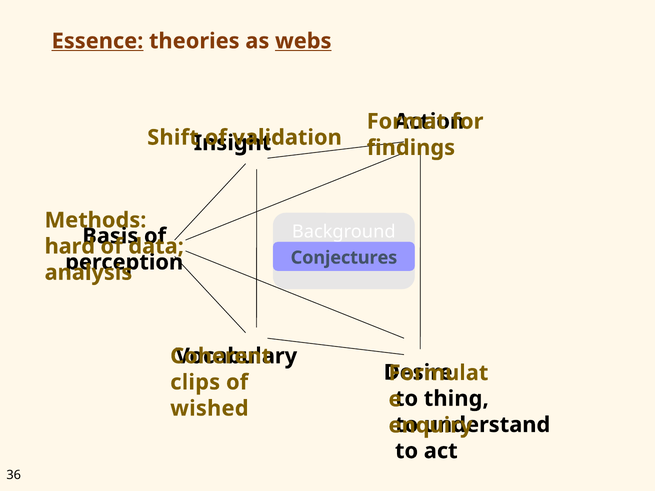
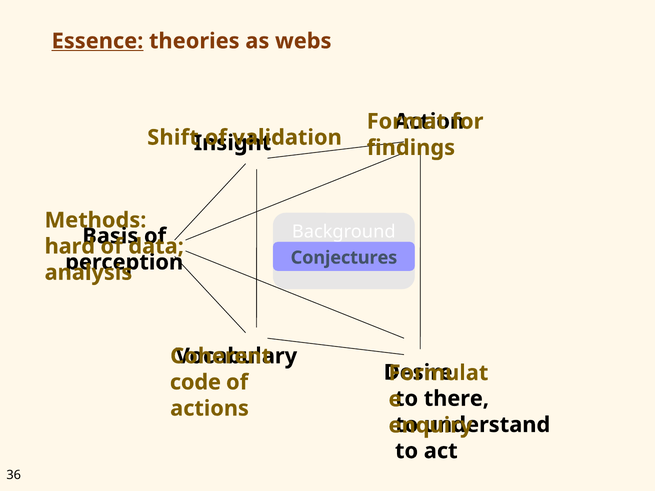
webs underline: present -> none (303, 41)
clips: clips -> code (195, 382)
thing: thing -> there (456, 399)
wished: wished -> actions (210, 409)
